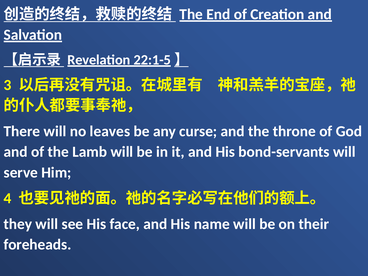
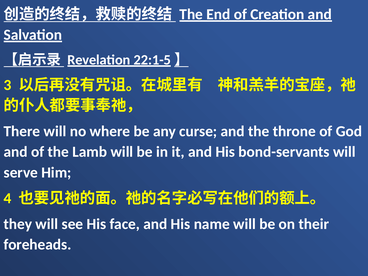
leaves: leaves -> where (110, 131)
